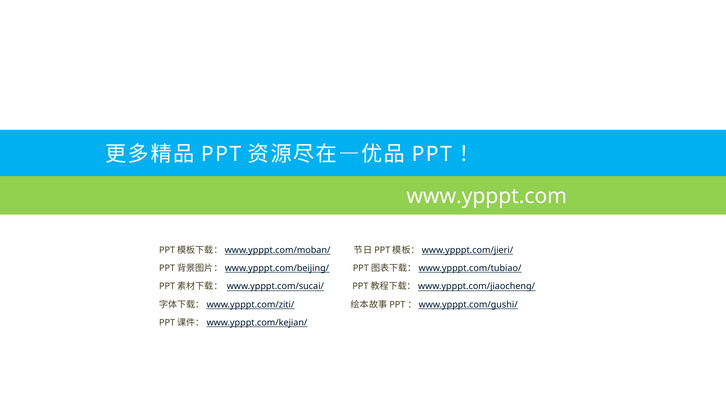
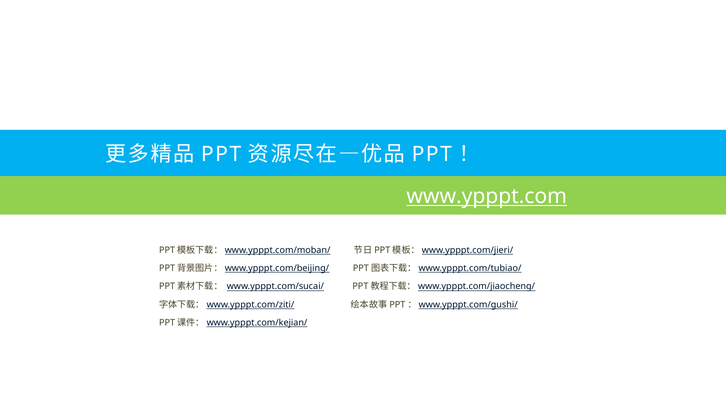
www.ypppt.com underline: none -> present (487, 197)
